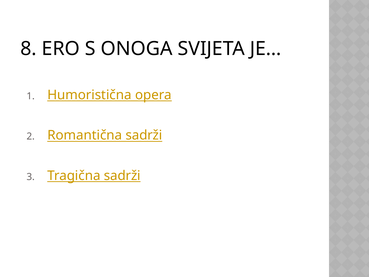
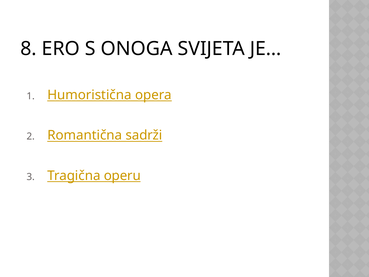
Tragična sadrži: sadrži -> operu (122, 175)
